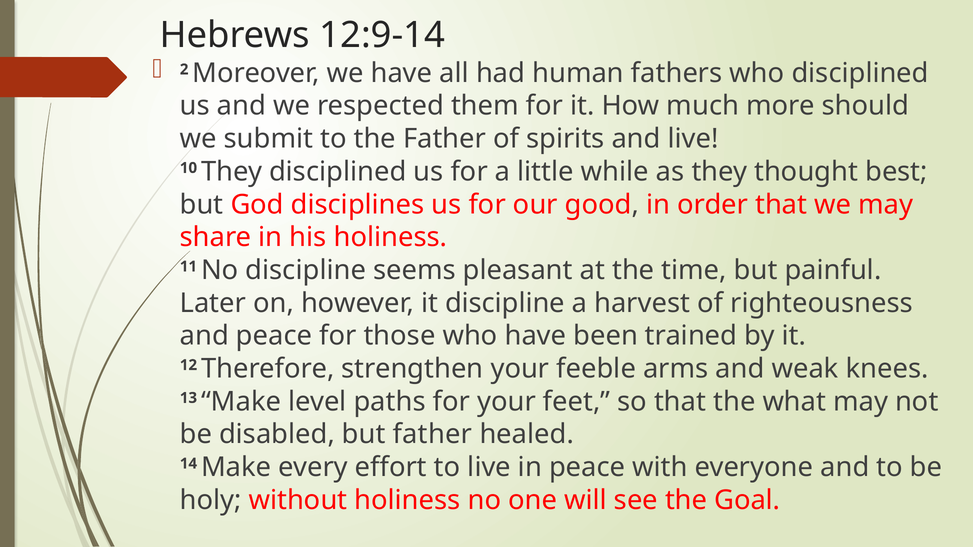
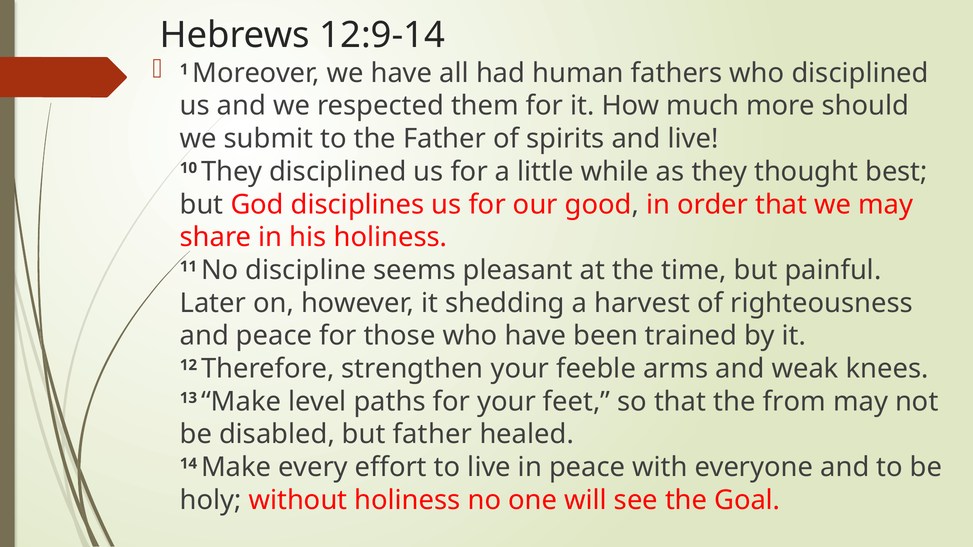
2: 2 -> 1 (184, 69)
it discipline: discipline -> shedding (505, 303)
what: what -> from (794, 402)
